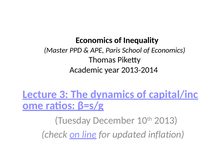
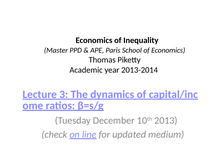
inflation: inflation -> medium (166, 134)
